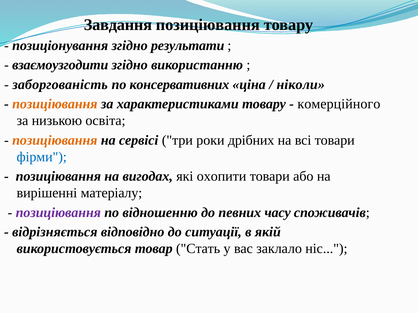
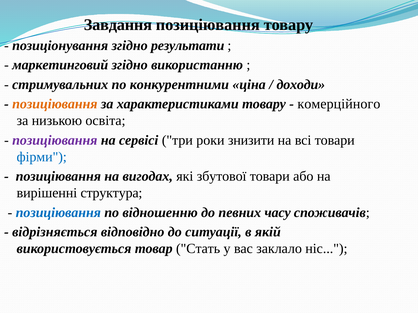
взаємоузгодити: взаємоузгодити -> маркетинговий (60, 65)
заборгованість: заборгованість -> стримувальних (60, 85)
консервативних: консервативних -> конкурентними (179, 85)
ніколи: ніколи -> доходи (301, 85)
позиціювання colour: orange -> purple (55, 140)
дрібних: дрібних -> знизити (251, 140)
охопити: охопити -> збутової (222, 177)
матеріалу: матеріалу -> структура (111, 193)
позиціювання colour: purple -> blue (58, 213)
